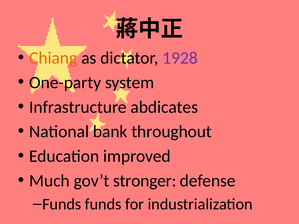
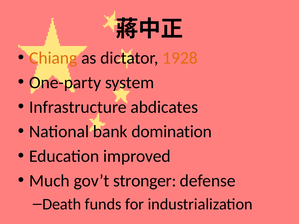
1928 colour: purple -> orange (180, 58)
throughout: throughout -> domination (172, 132)
Funds: Funds -> Death (62, 204)
